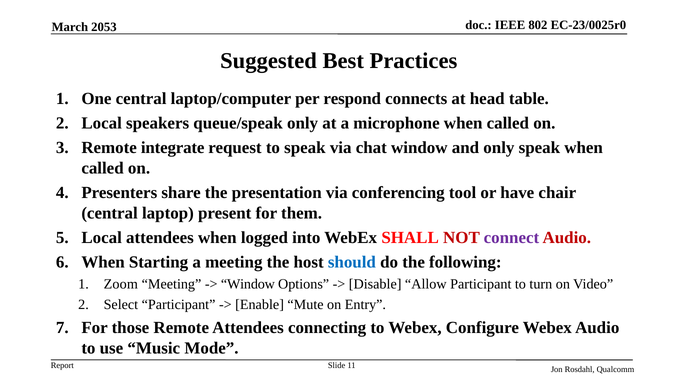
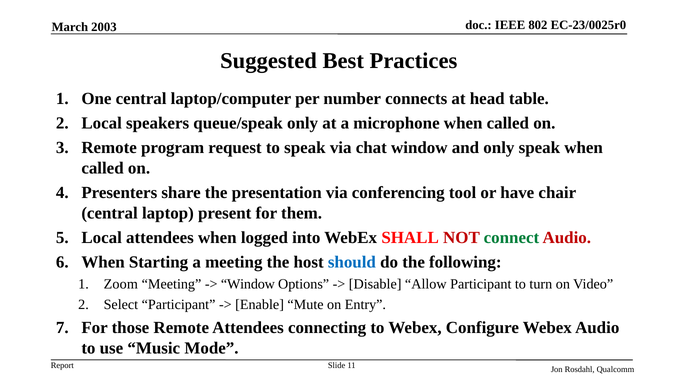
2053: 2053 -> 2003 (104, 27)
respond: respond -> number (352, 99)
integrate: integrate -> program (173, 148)
connect colour: purple -> green (511, 238)
